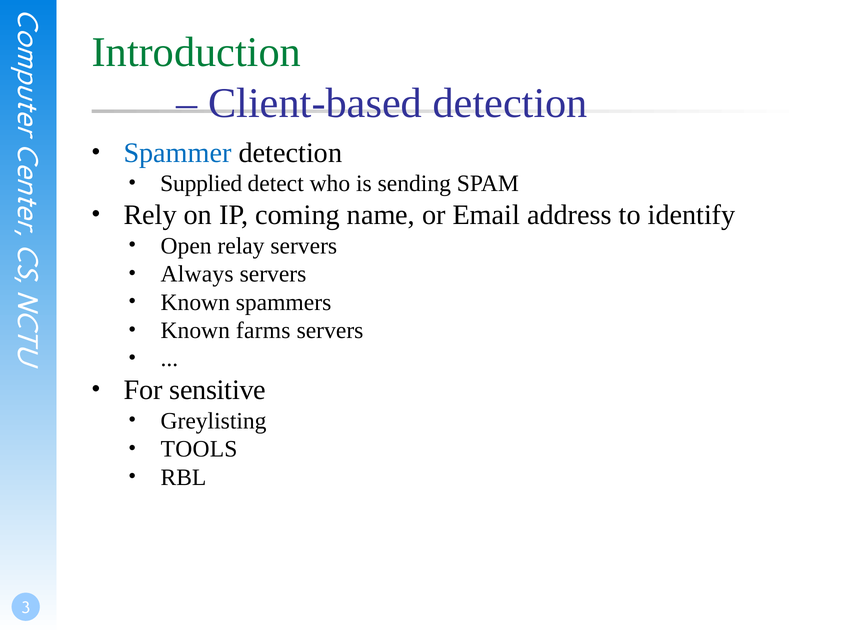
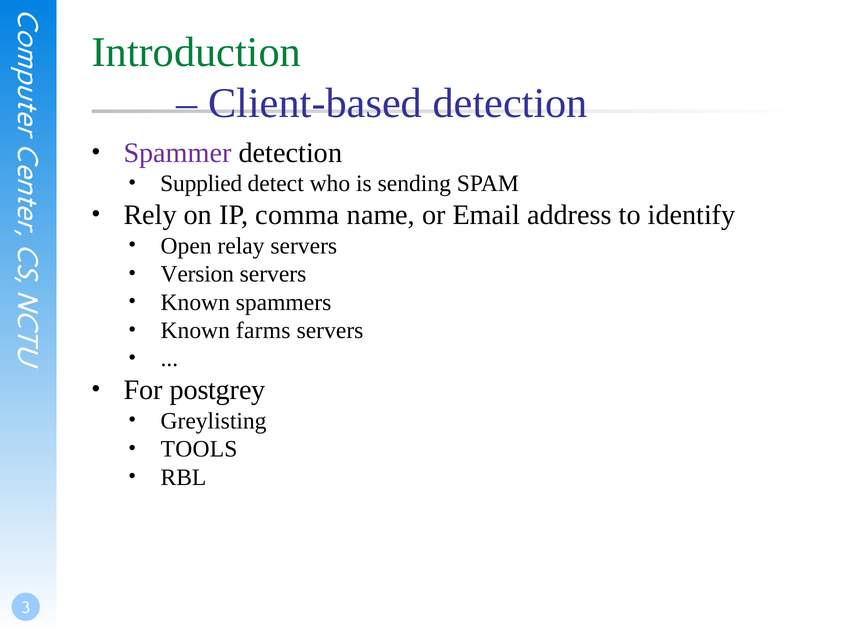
Spammer colour: blue -> purple (178, 153)
coming: coming -> comma (297, 215)
Always: Always -> Version (197, 274)
sensitive: sensitive -> postgrey (218, 390)
